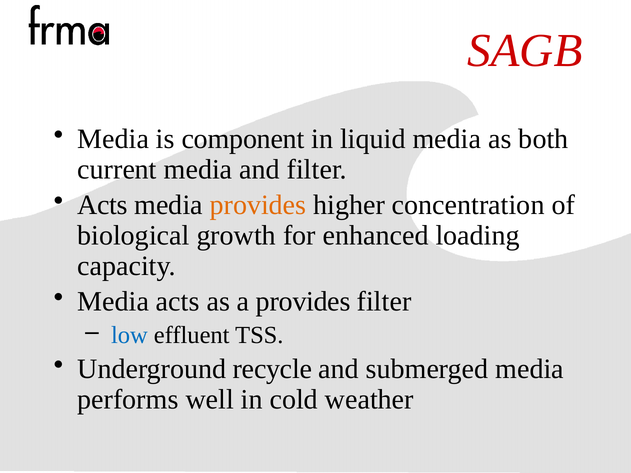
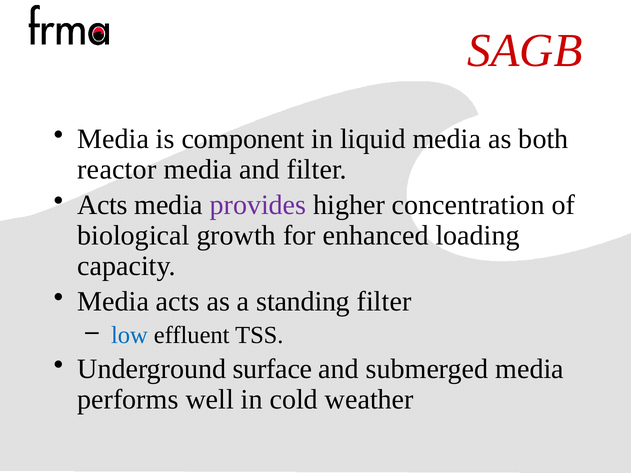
current: current -> reactor (117, 169)
provides colour: orange -> purple (258, 205)
a provides: provides -> standing (303, 302)
recycle: recycle -> surface (272, 369)
